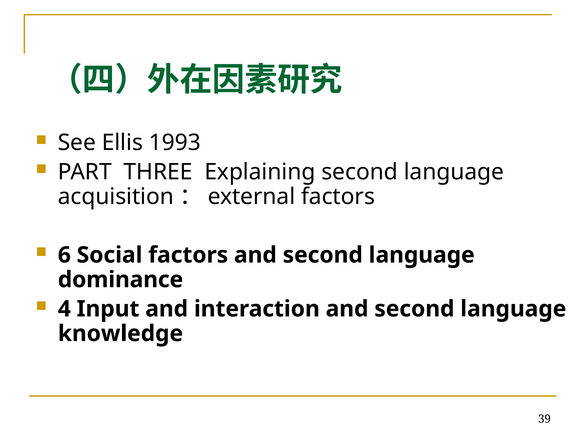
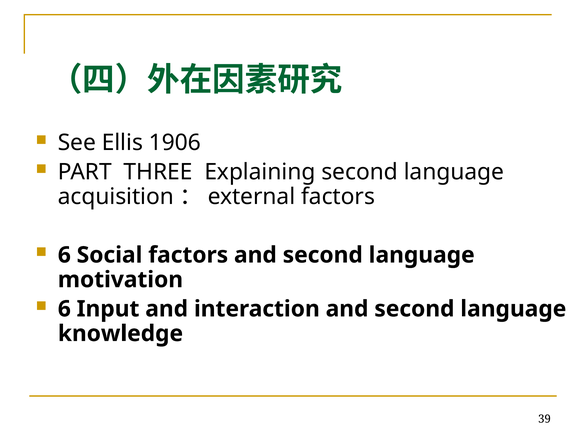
1993: 1993 -> 1906 (175, 143)
dominance: dominance -> motivation (120, 279)
4: 4 -> 6 (64, 309)
